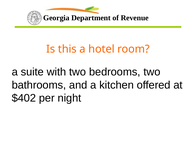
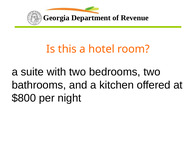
$402: $402 -> $800 (24, 98)
